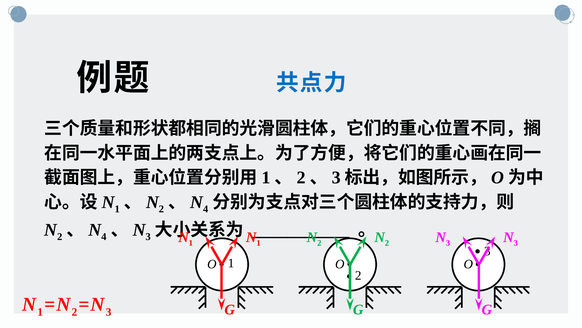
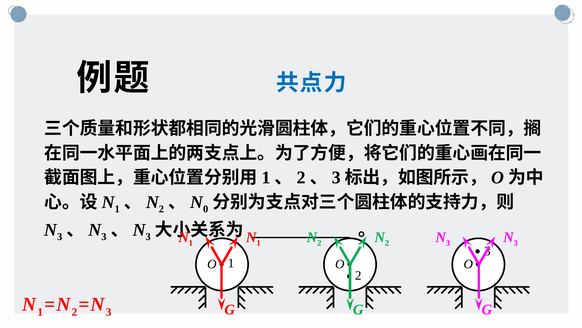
4: 4 -> 0 (206, 209)
2: 2 -> 3 (60, 236)
4: 4 -> 3 (104, 236)
